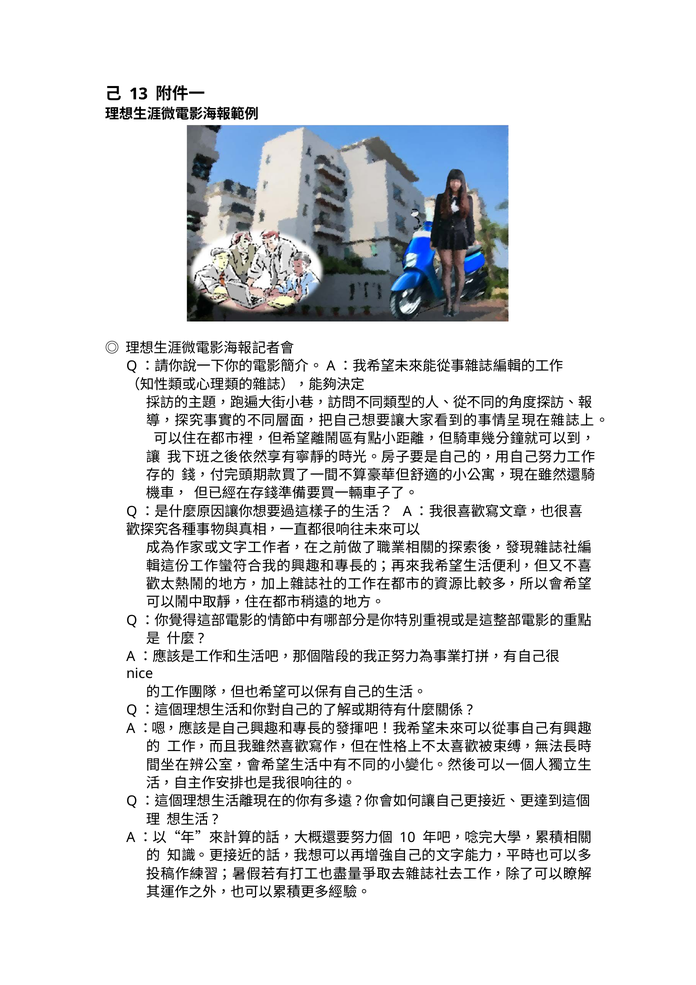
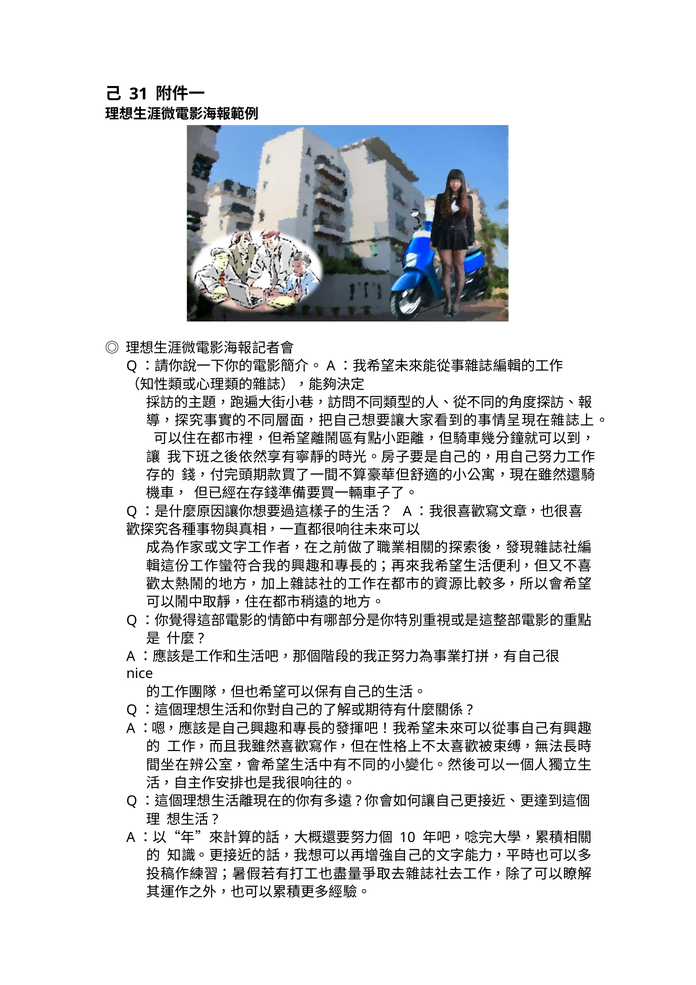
13: 13 -> 31 (139, 94)
